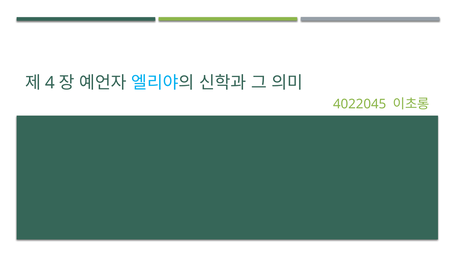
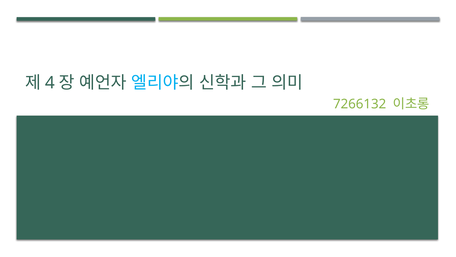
4022045: 4022045 -> 7266132 (360, 104)
